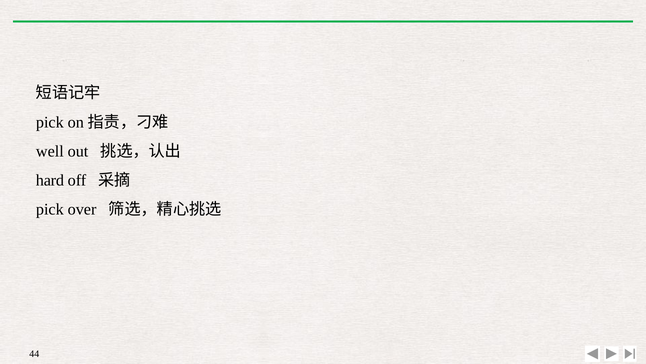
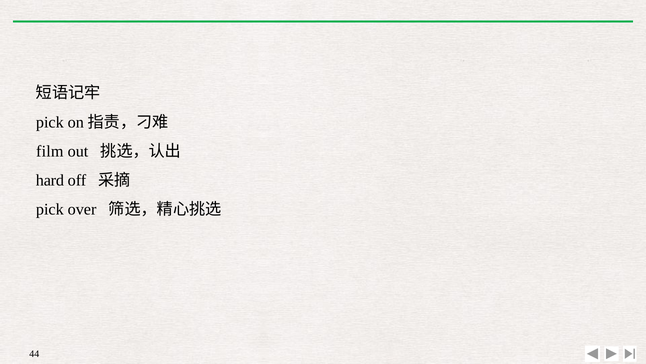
well: well -> film (50, 151)
